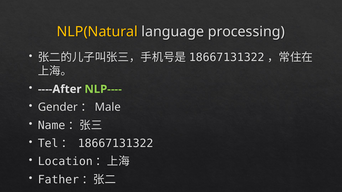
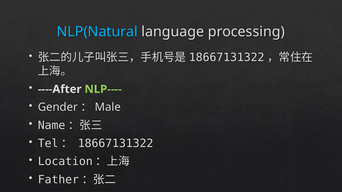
NLP(Natural colour: yellow -> light blue (97, 32)
